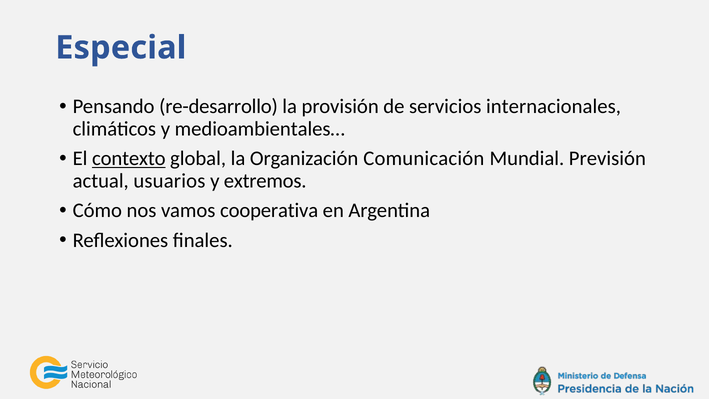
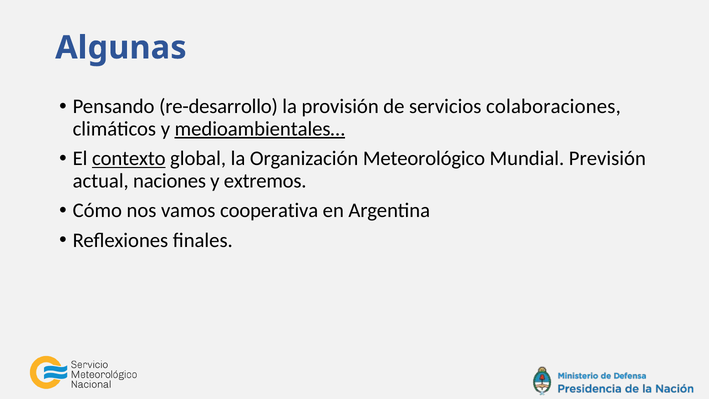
Especial: Especial -> Algunas (121, 48)
internacionales: internacionales -> colaboraciones (553, 107)
medioambientales… underline: none -> present (260, 129)
Comunicación: Comunicación -> Meteorológico (424, 159)
usuarios: usuarios -> naciones (170, 181)
